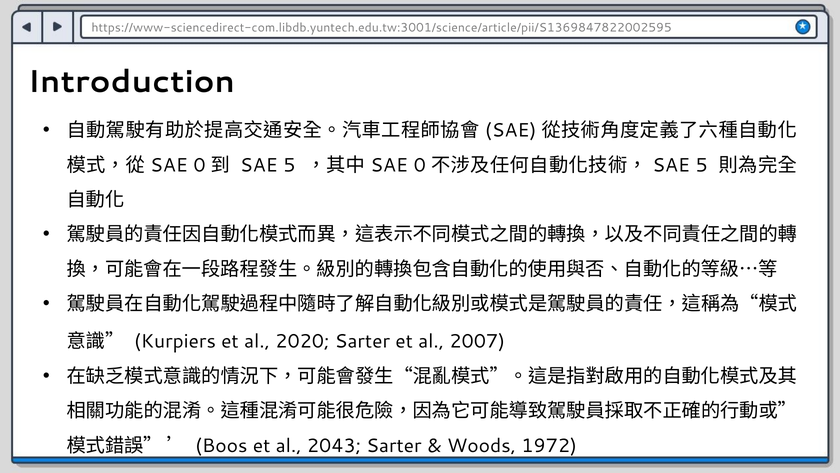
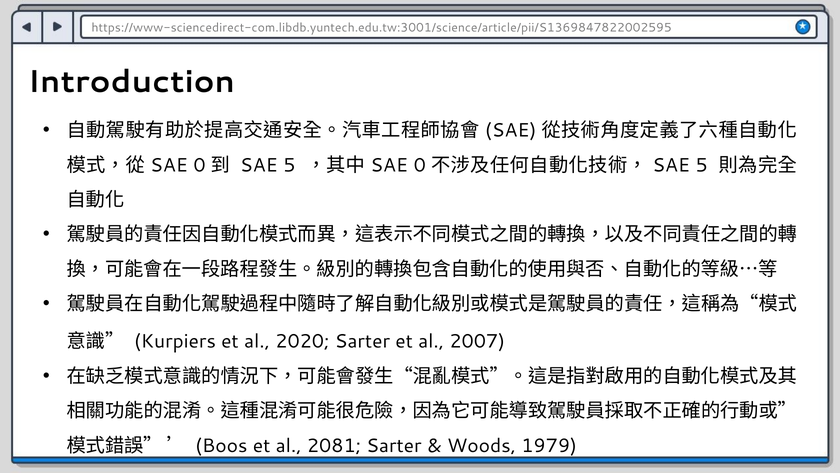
2043: 2043 -> 2081 (334, 445)
1972: 1972 -> 1979 (549, 445)
